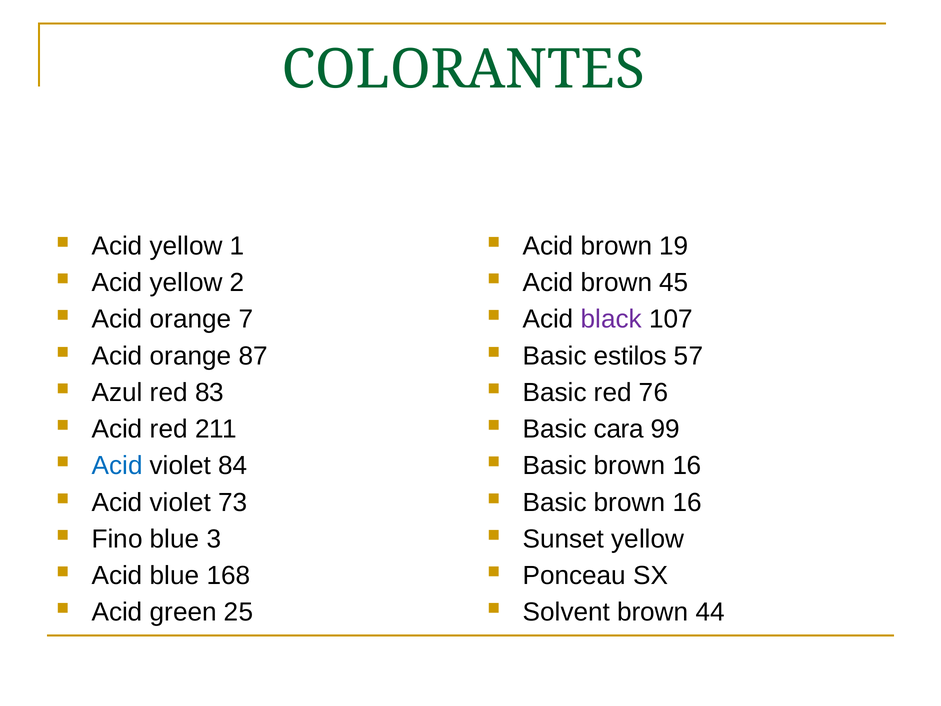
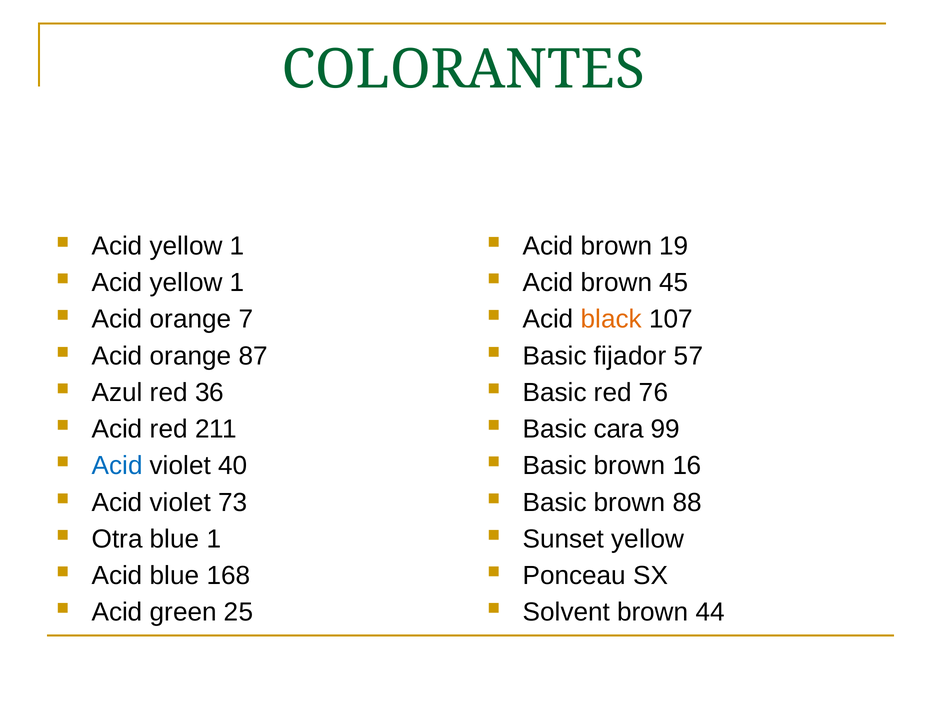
2: 2 -> 1 (237, 283)
black colour: purple -> orange (611, 319)
estilos: estilos -> fijador (630, 356)
83: 83 -> 36 (210, 392)
84: 84 -> 40 (233, 466)
16: 16 -> 88 (687, 502)
Fino: Fino -> Otra (117, 539)
blue 3: 3 -> 1 (214, 539)
